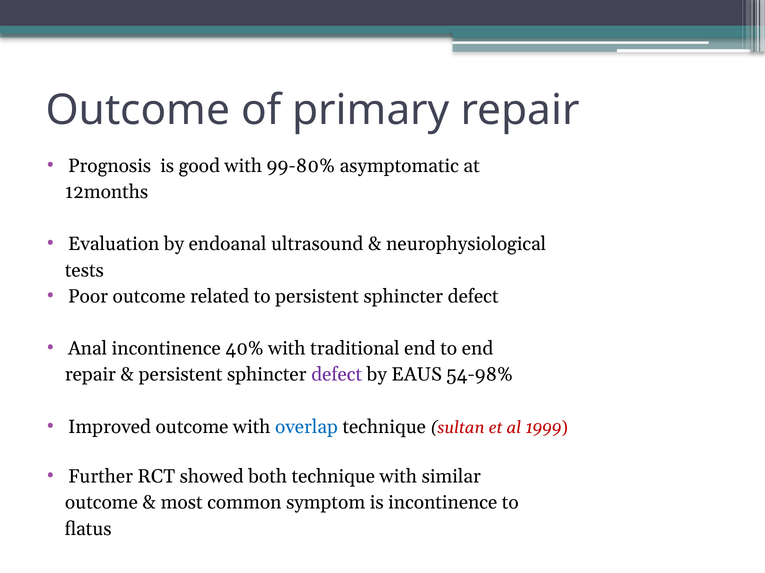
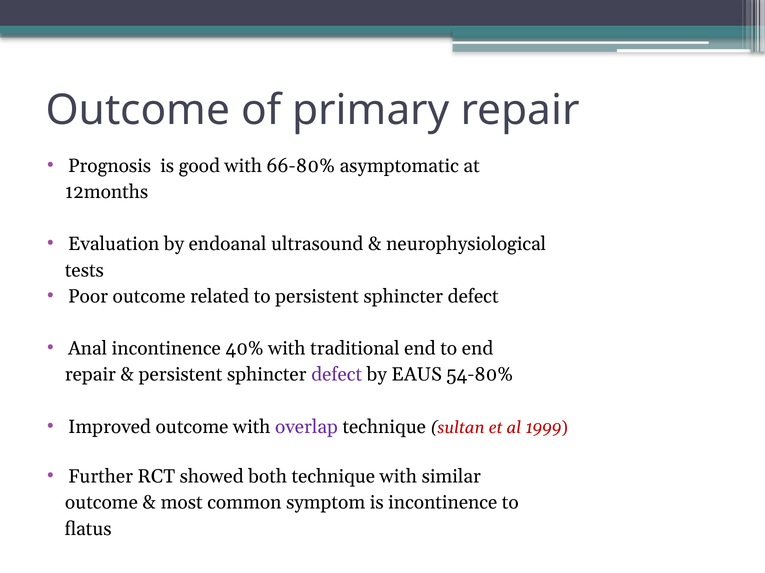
99-80%: 99-80% -> 66-80% (301, 166)
54-98%: 54-98% -> 54-80% (480, 375)
overlap colour: blue -> purple (307, 427)
